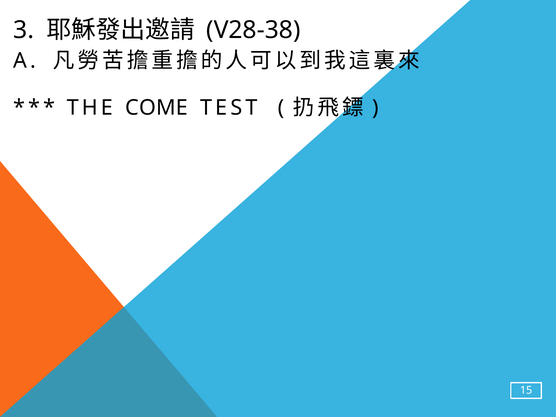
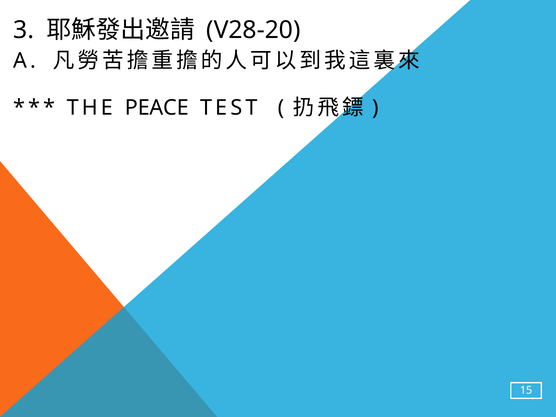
V28-38: V28-38 -> V28-20 (253, 30)
COME: COME -> PEACE (157, 108)
